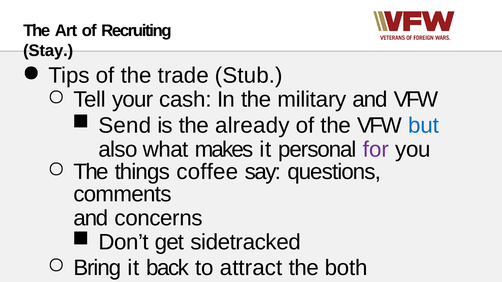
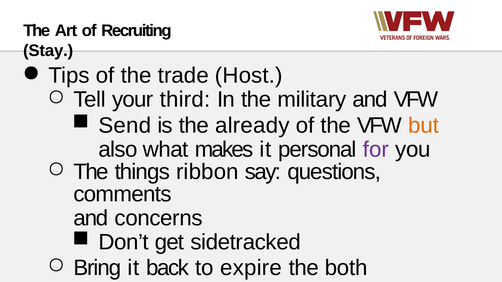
Stub: Stub -> Host (249, 76)
cash: cash -> third (185, 100)
but colour: blue -> orange (424, 126)
coffee: coffee -> ribbon (207, 172)
attract: attract -> expire (251, 268)
